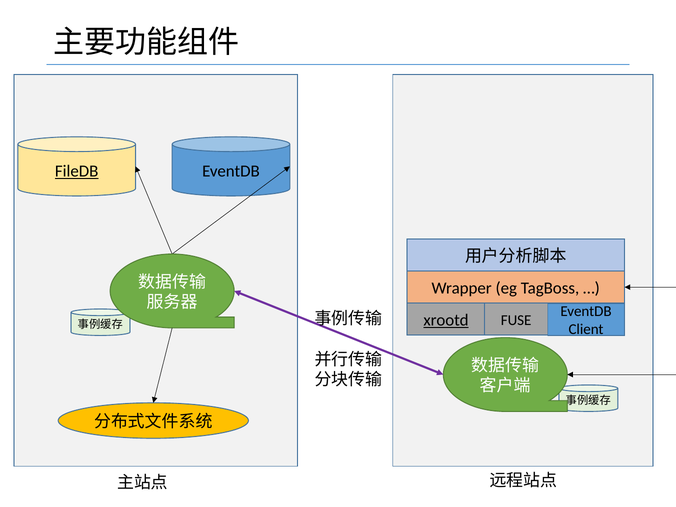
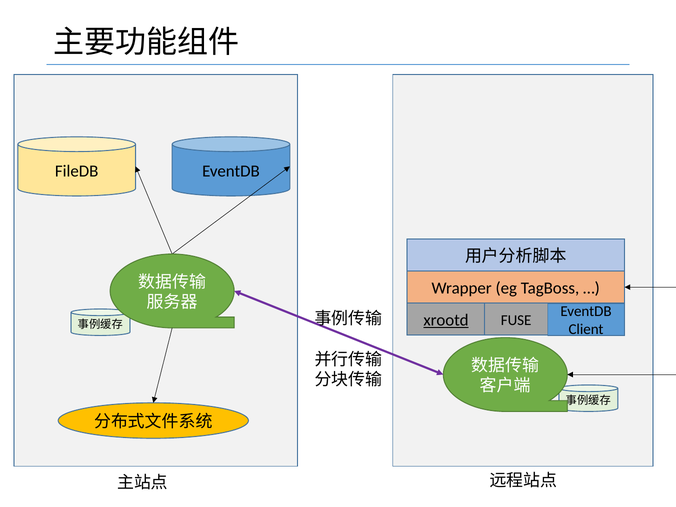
FileDB underline: present -> none (77, 171)
